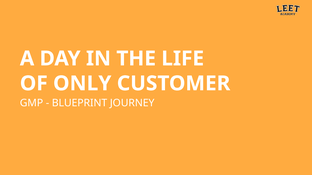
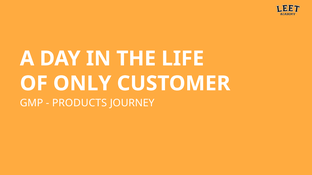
BLUEPRINT: BLUEPRINT -> PRODUCTS (79, 103)
